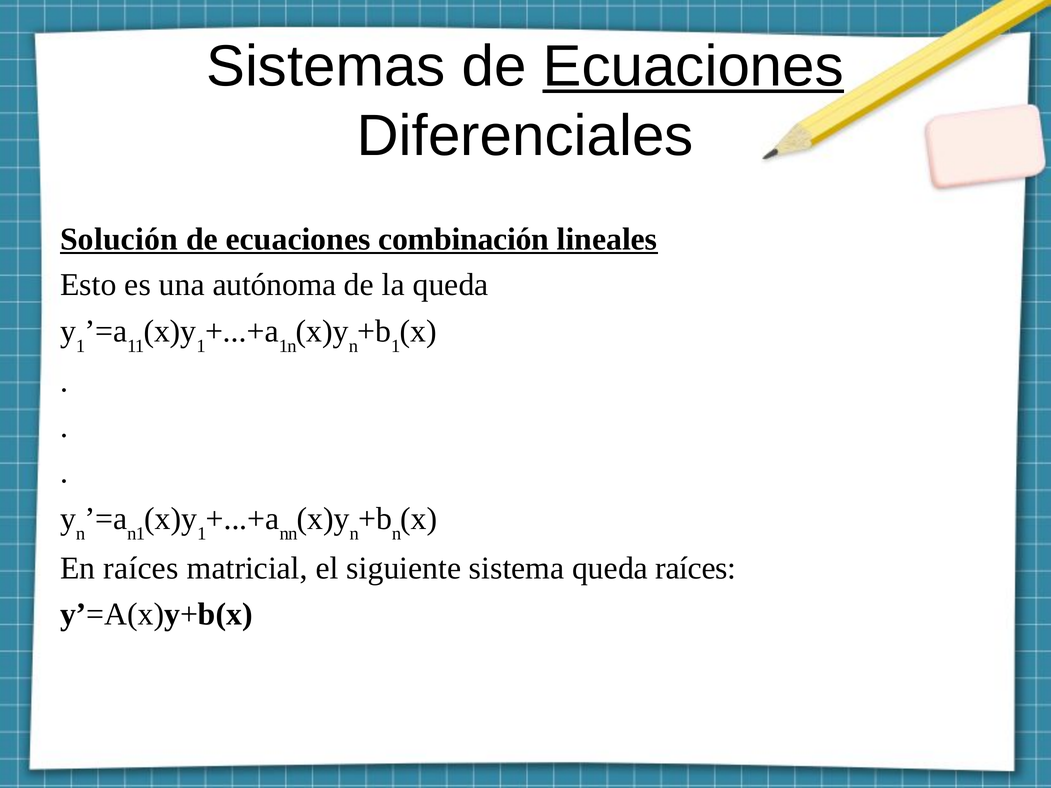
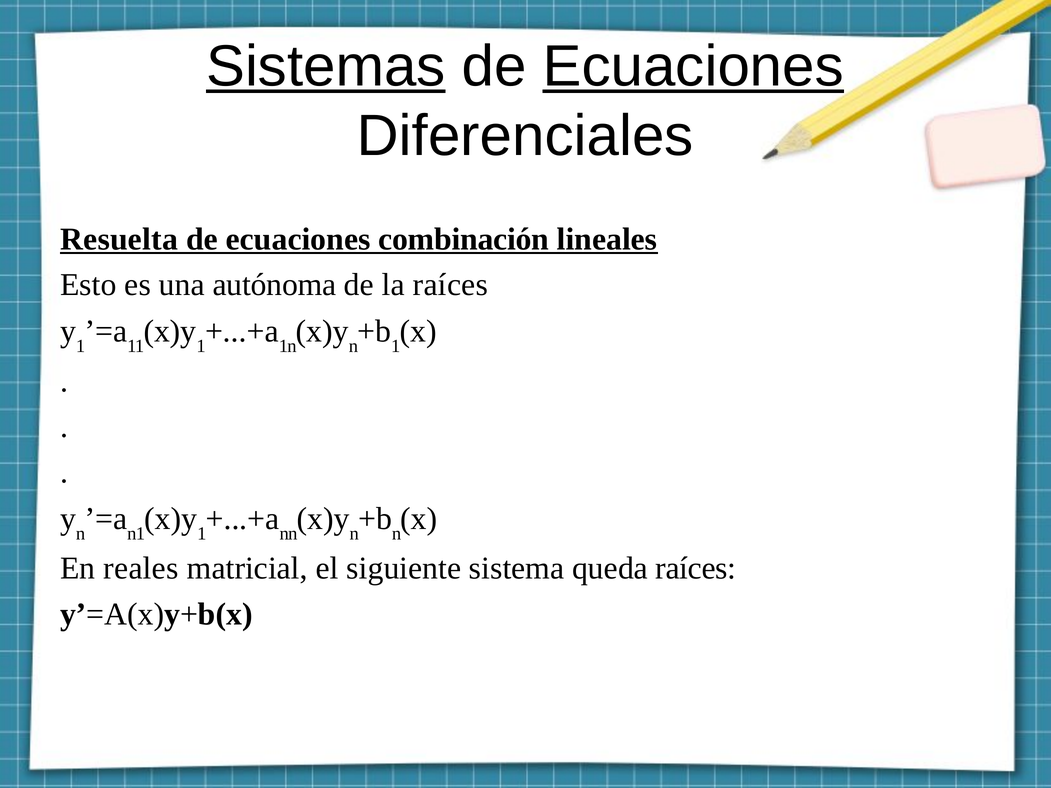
Sistemas underline: none -> present (326, 66)
Solución: Solución -> Resuelta (119, 239)
la queda: queda -> raíces (450, 285)
En raíces: raíces -> reales (141, 569)
